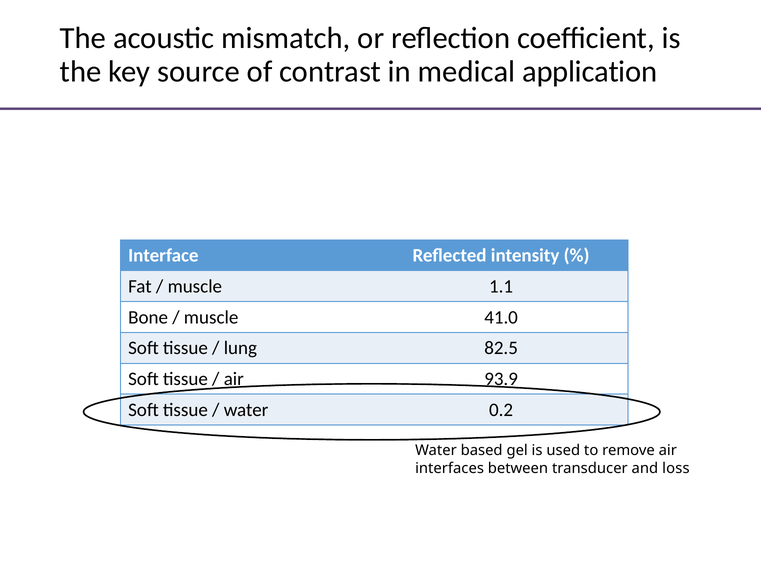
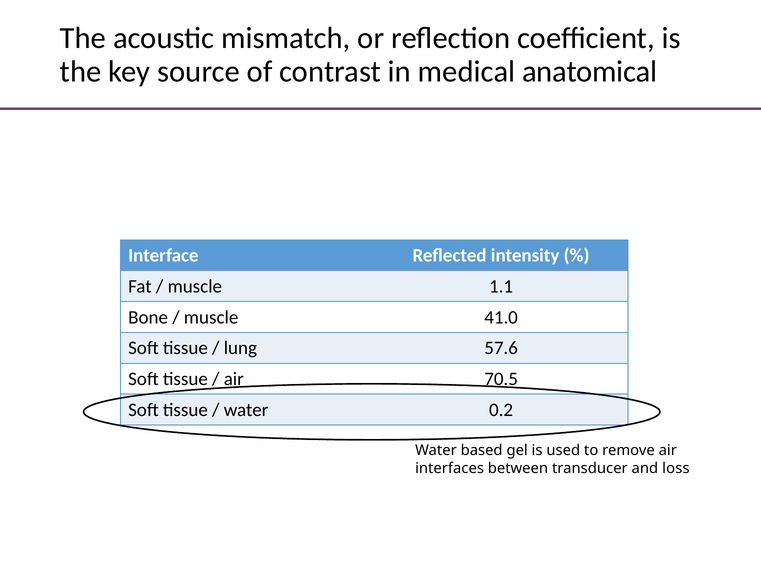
application: application -> anatomical (590, 71)
82.5: 82.5 -> 57.6 (501, 348)
93.9: 93.9 -> 70.5 (501, 379)
